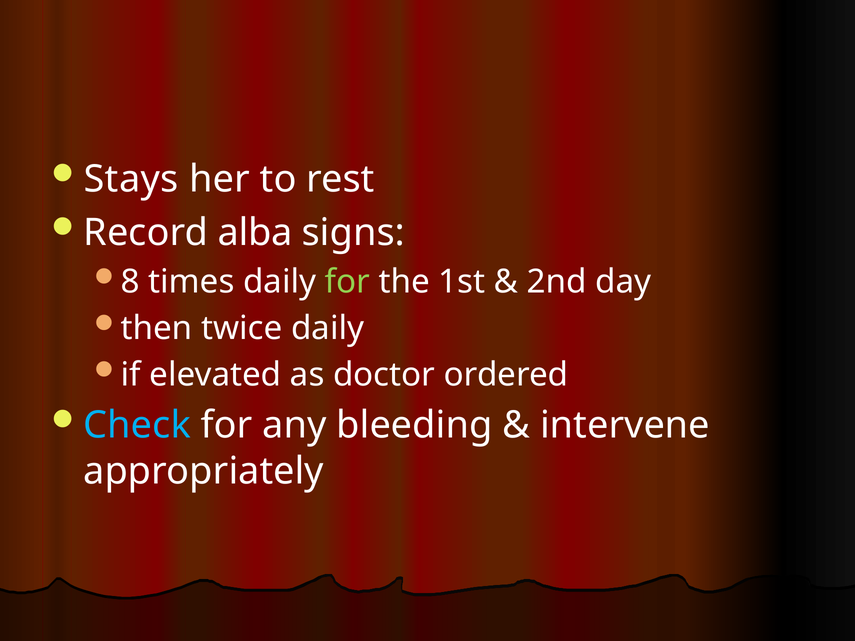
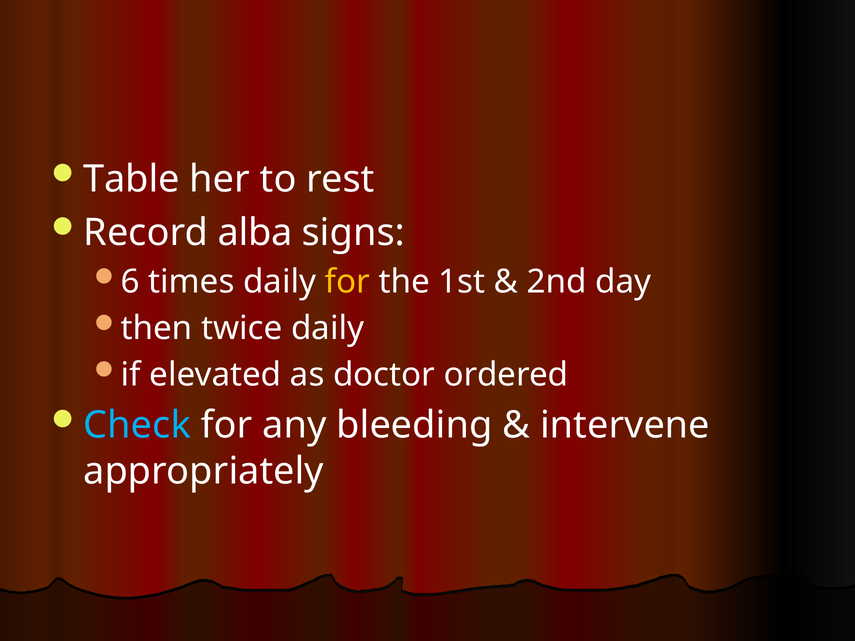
Stays: Stays -> Table (131, 179)
8: 8 -> 6 (130, 282)
for colour: light green -> yellow (347, 282)
